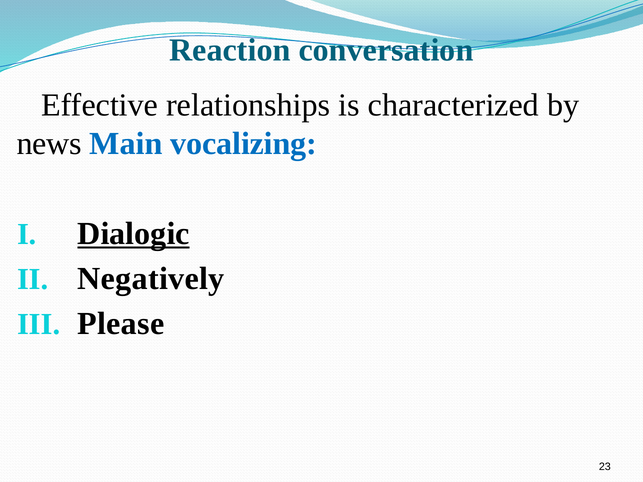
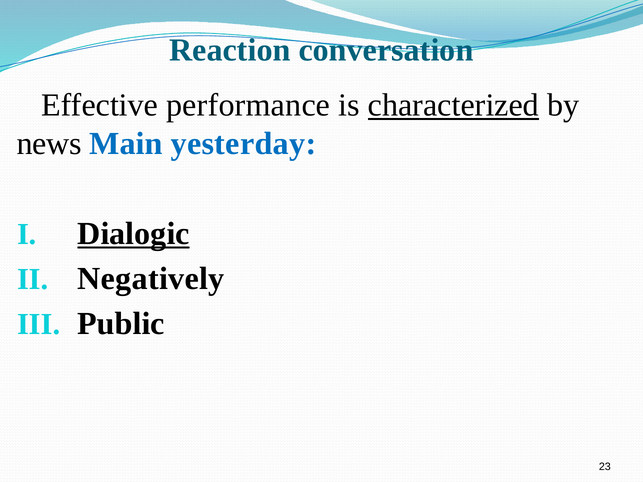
relationships: relationships -> performance (248, 105)
characterized underline: none -> present (453, 105)
vocalizing: vocalizing -> yesterday (243, 144)
Please: Please -> Public (121, 324)
